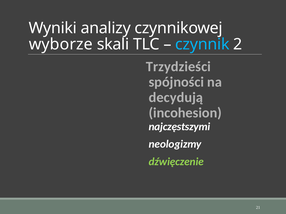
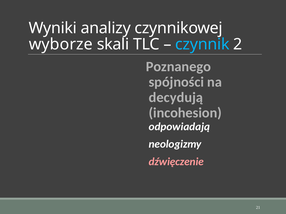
Trzydzieści: Trzydzieści -> Poznanego (178, 67)
najczęstszymi: najczęstszymi -> odpowiadają (179, 127)
dźwięczenie colour: light green -> pink (176, 162)
